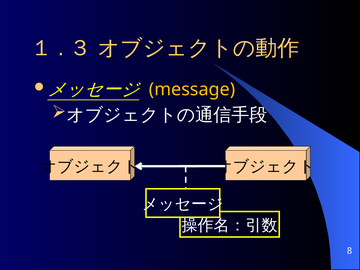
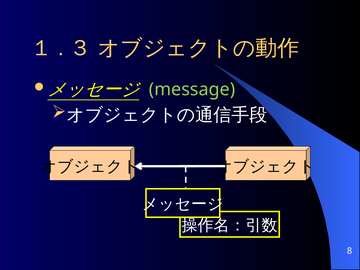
message colour: yellow -> light green (192, 89)
